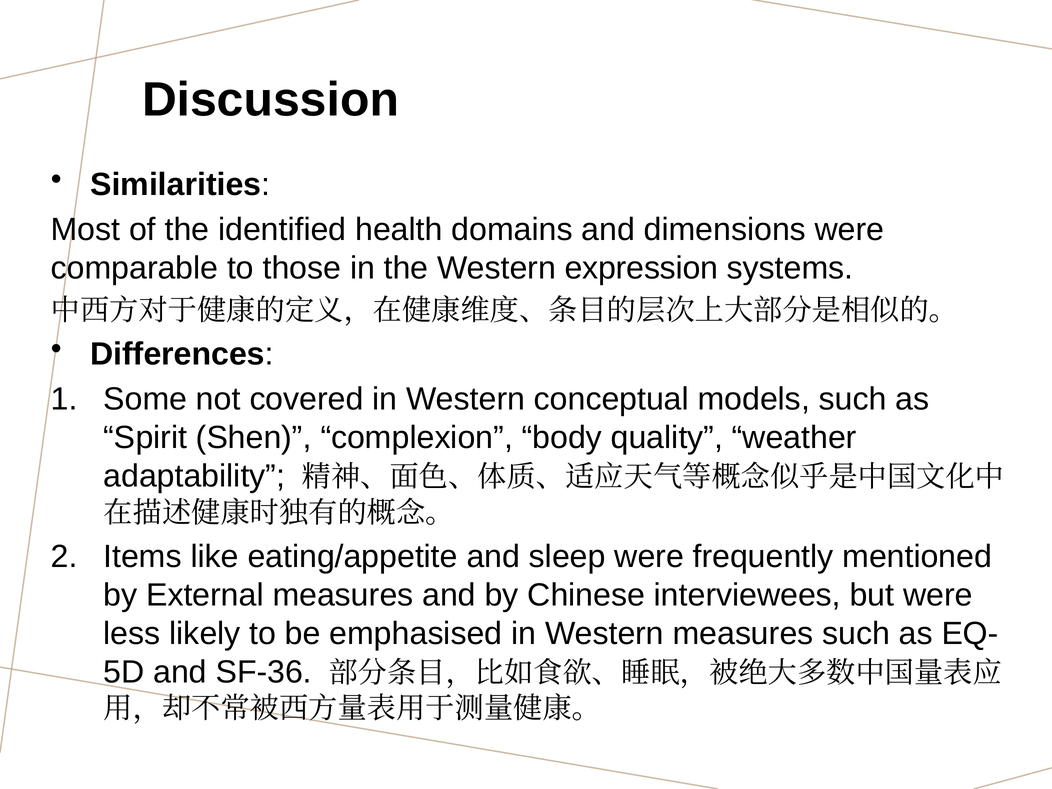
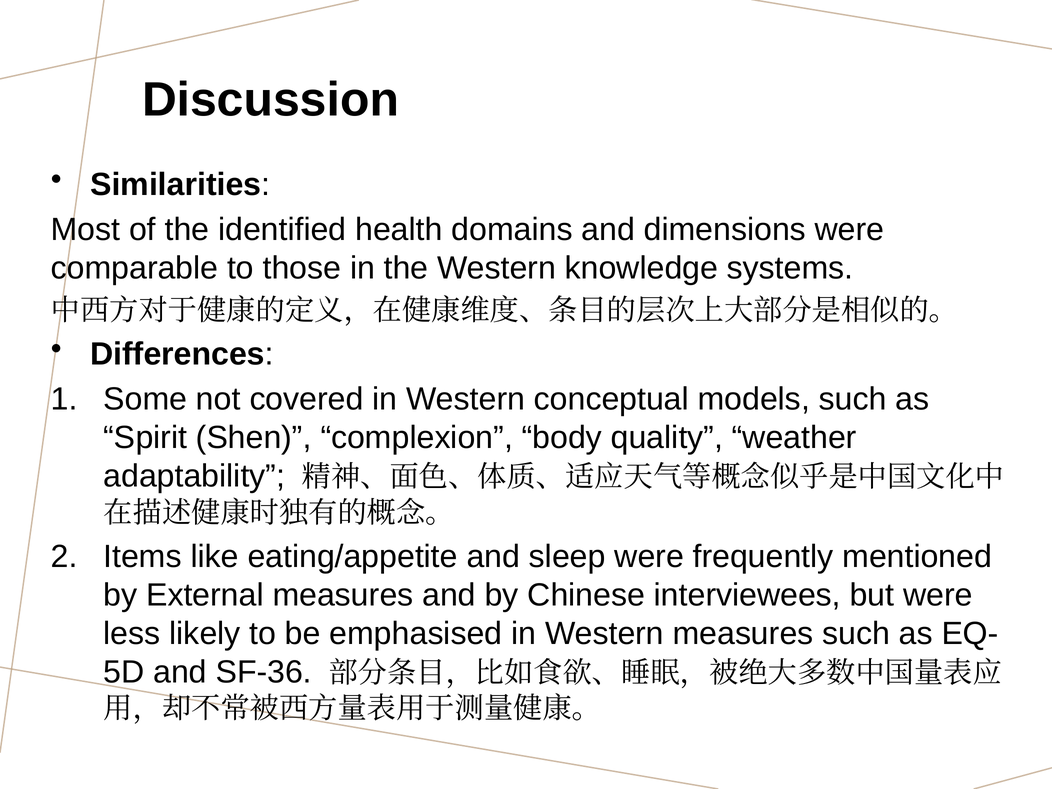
expression: expression -> knowledge (641, 268)
